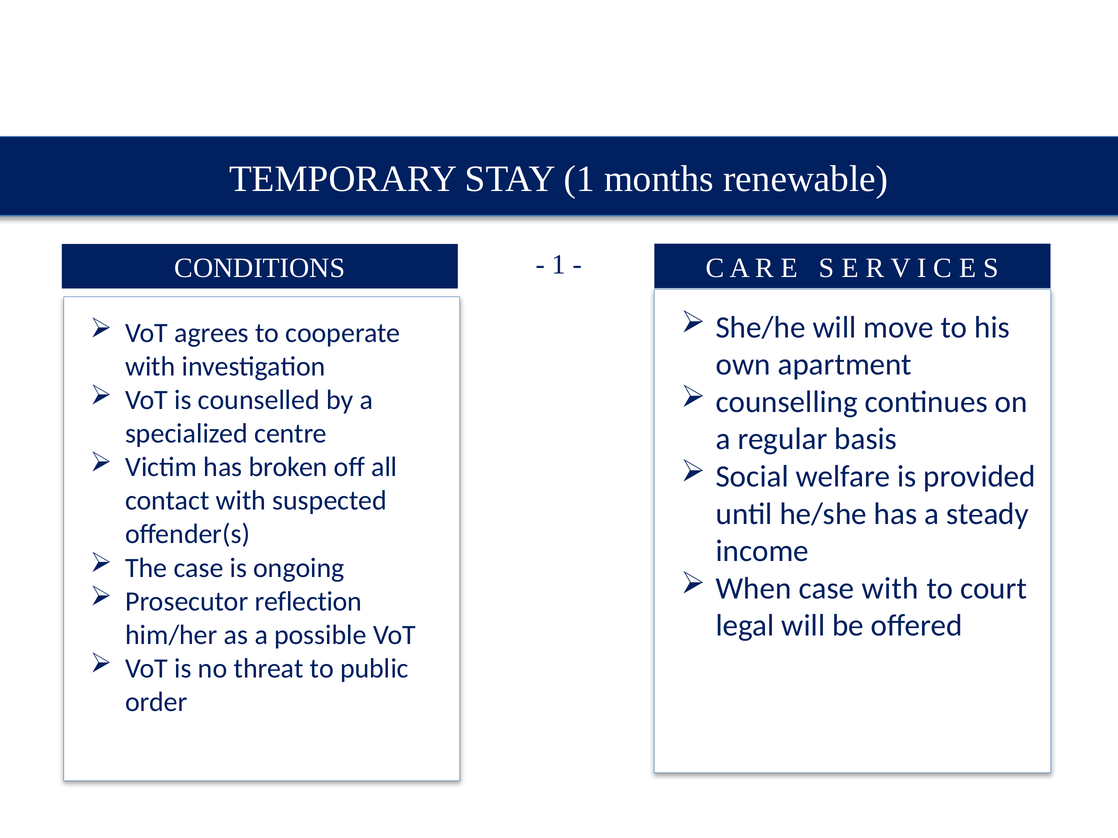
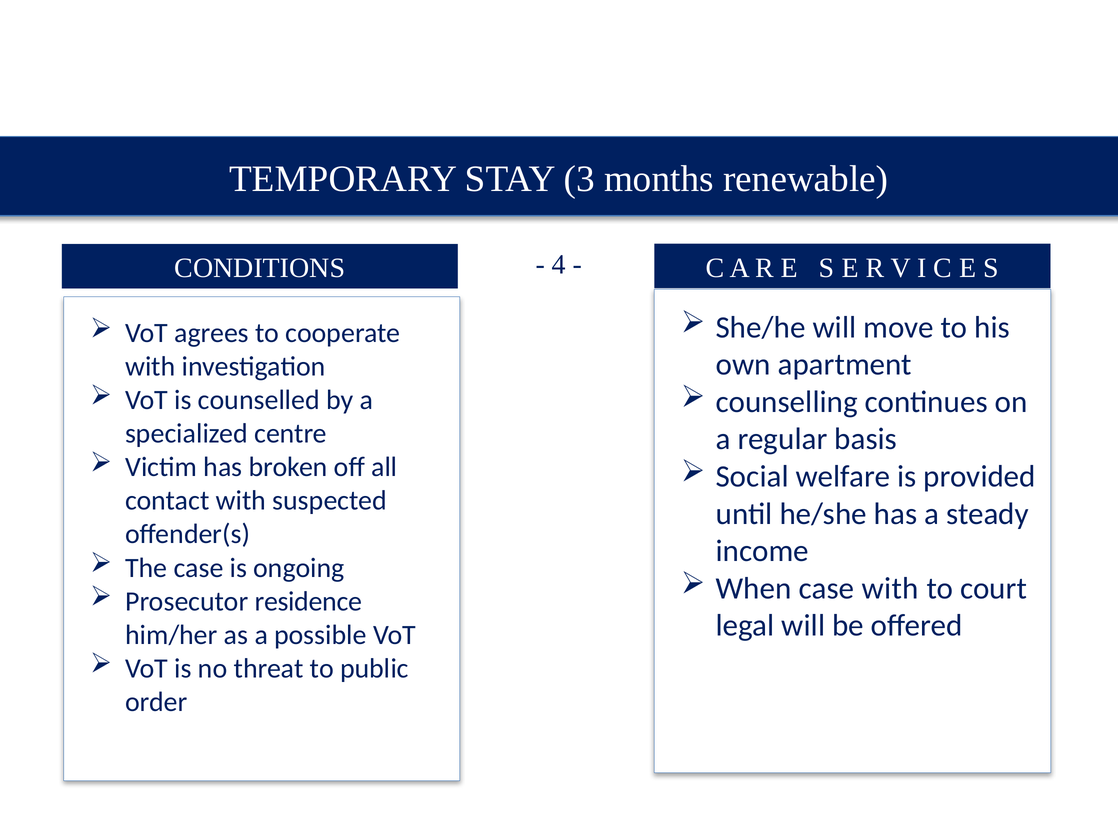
STAY 1: 1 -> 3 (579, 179)
1: 1 -> 4 (559, 265)
reflection: reflection -> residence (308, 602)
